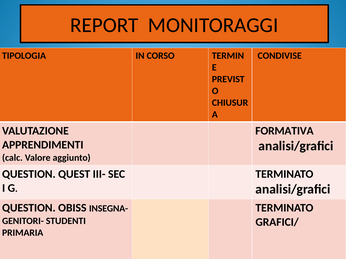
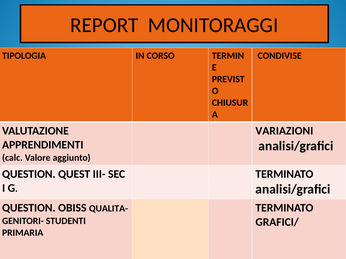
FORMATIVA: FORMATIVA -> VARIAZIONI (284, 131)
INSEGNA-: INSEGNA- -> QUALITA- (109, 209)
